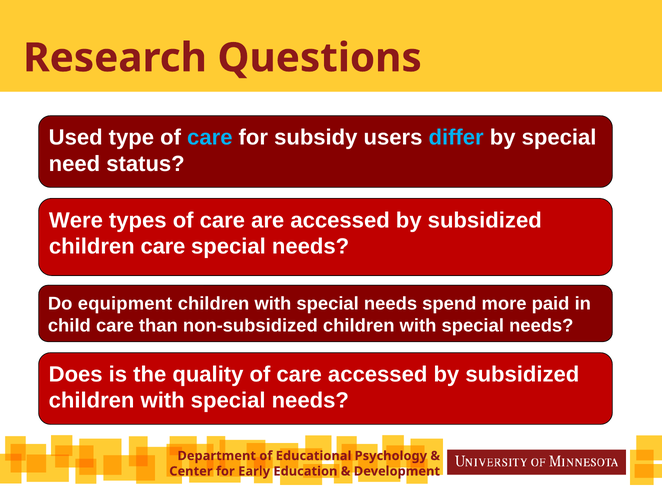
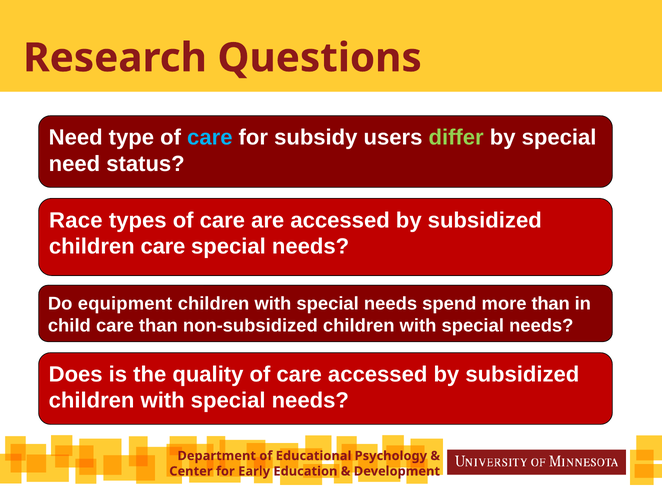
Used: Used -> Need (76, 137)
differ colour: light blue -> light green (456, 137)
Were: Were -> Race (76, 220)
more paid: paid -> than (551, 304)
